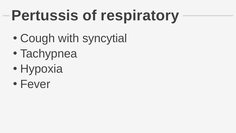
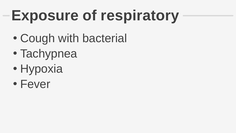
Pertussis: Pertussis -> Exposure (45, 16)
syncytial: syncytial -> bacterial (105, 38)
